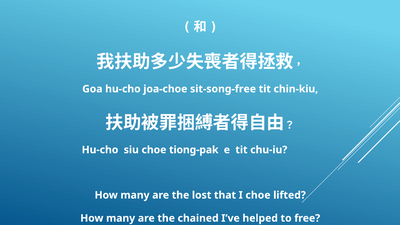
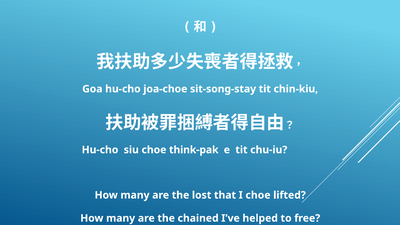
sit-song-free: sit-song-free -> sit-song-stay (223, 89)
tiong-pak: tiong-pak -> think-pak (194, 150)
